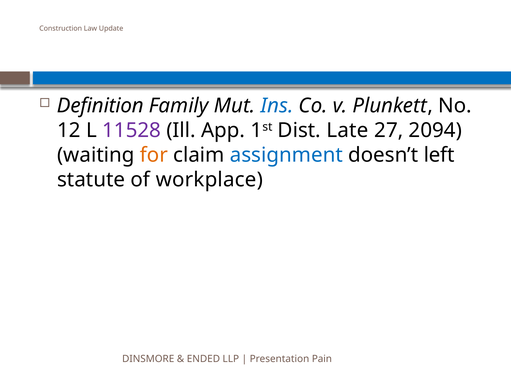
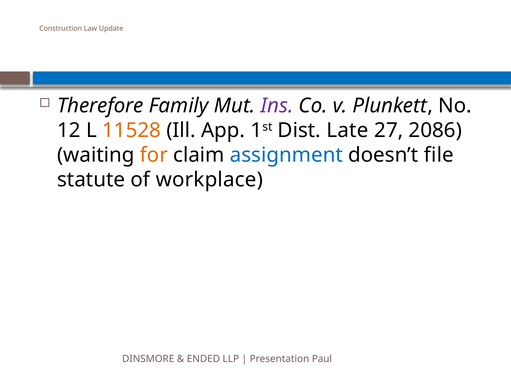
Definition: Definition -> Therefore (100, 106)
Ins colour: blue -> purple (277, 106)
11528 colour: purple -> orange (132, 130)
2094: 2094 -> 2086 (435, 130)
left: left -> file (439, 155)
Pain: Pain -> Paul (322, 359)
